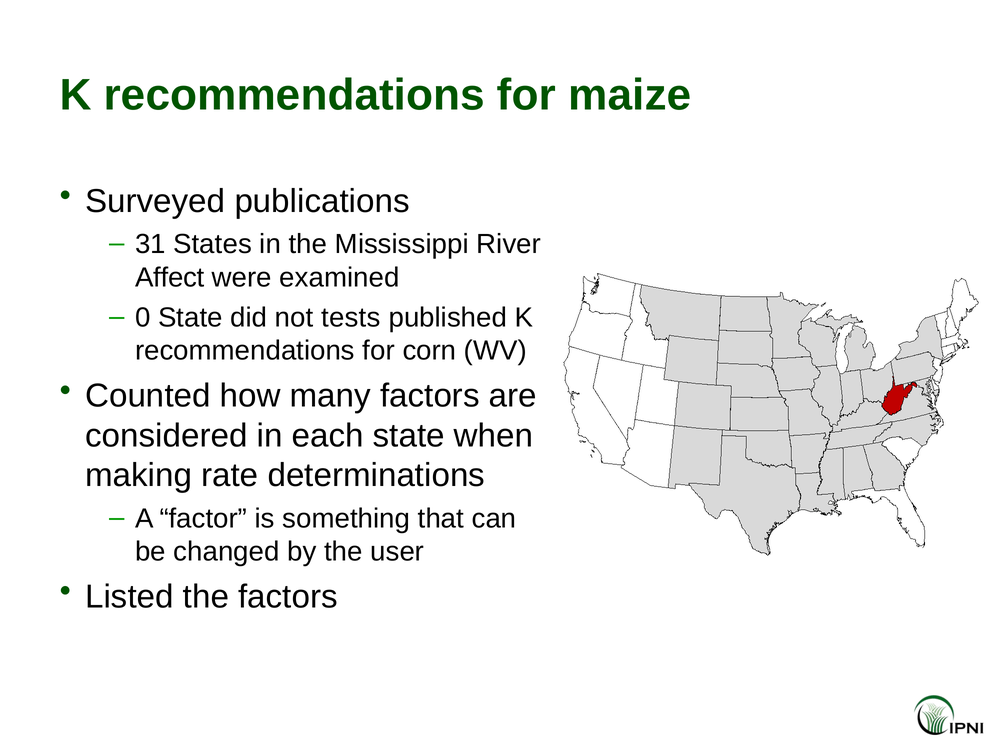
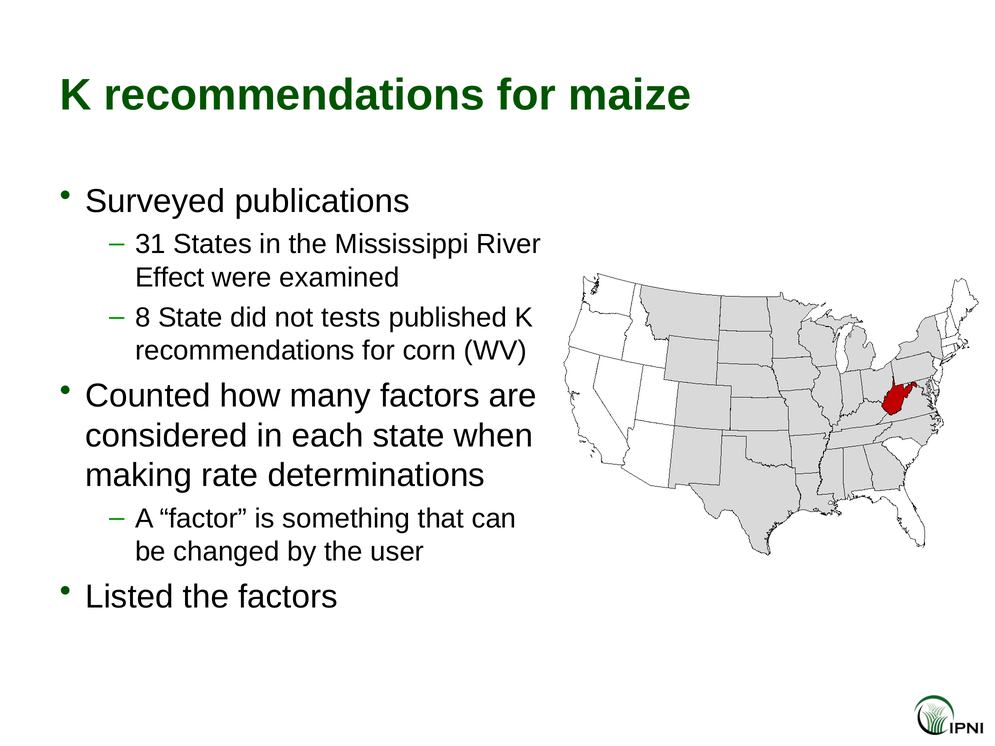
Affect: Affect -> Effect (170, 278)
0: 0 -> 8 (143, 318)
